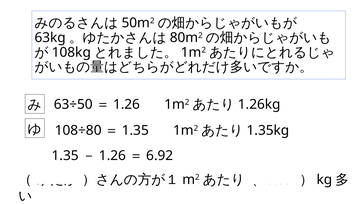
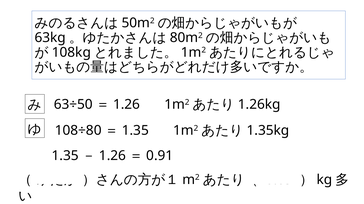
6.92: 6.92 -> 0.91 (160, 156)
